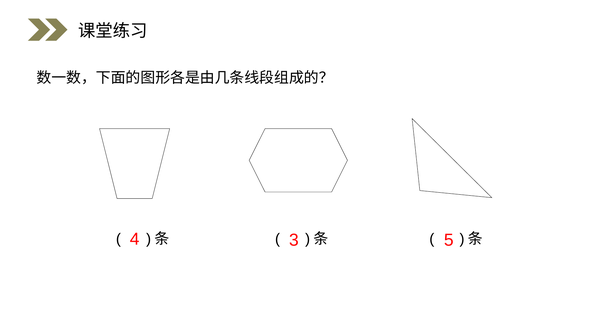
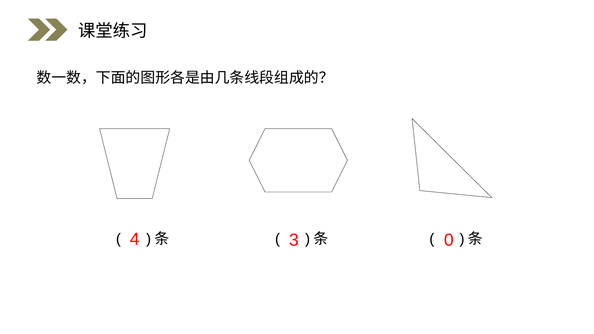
5: 5 -> 0 (449, 240)
